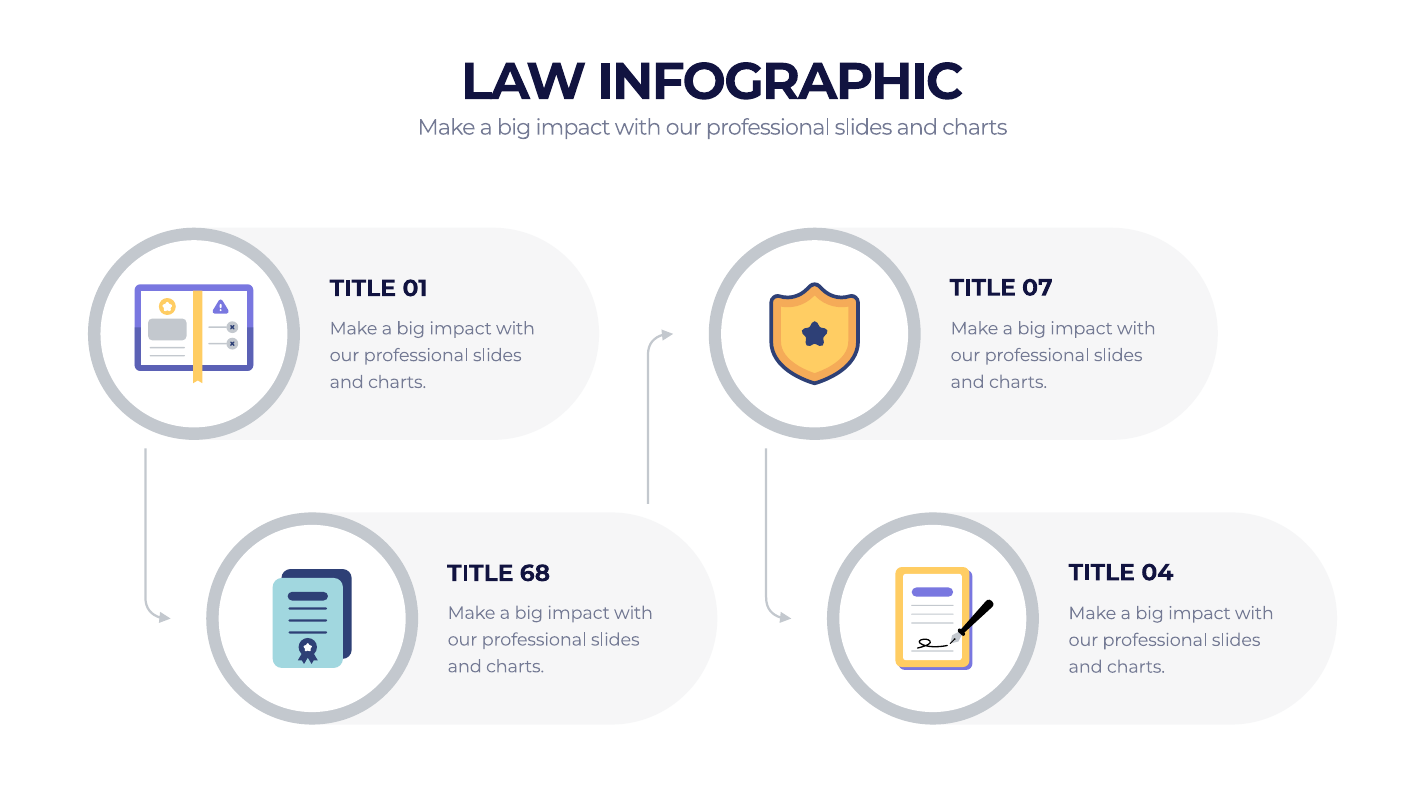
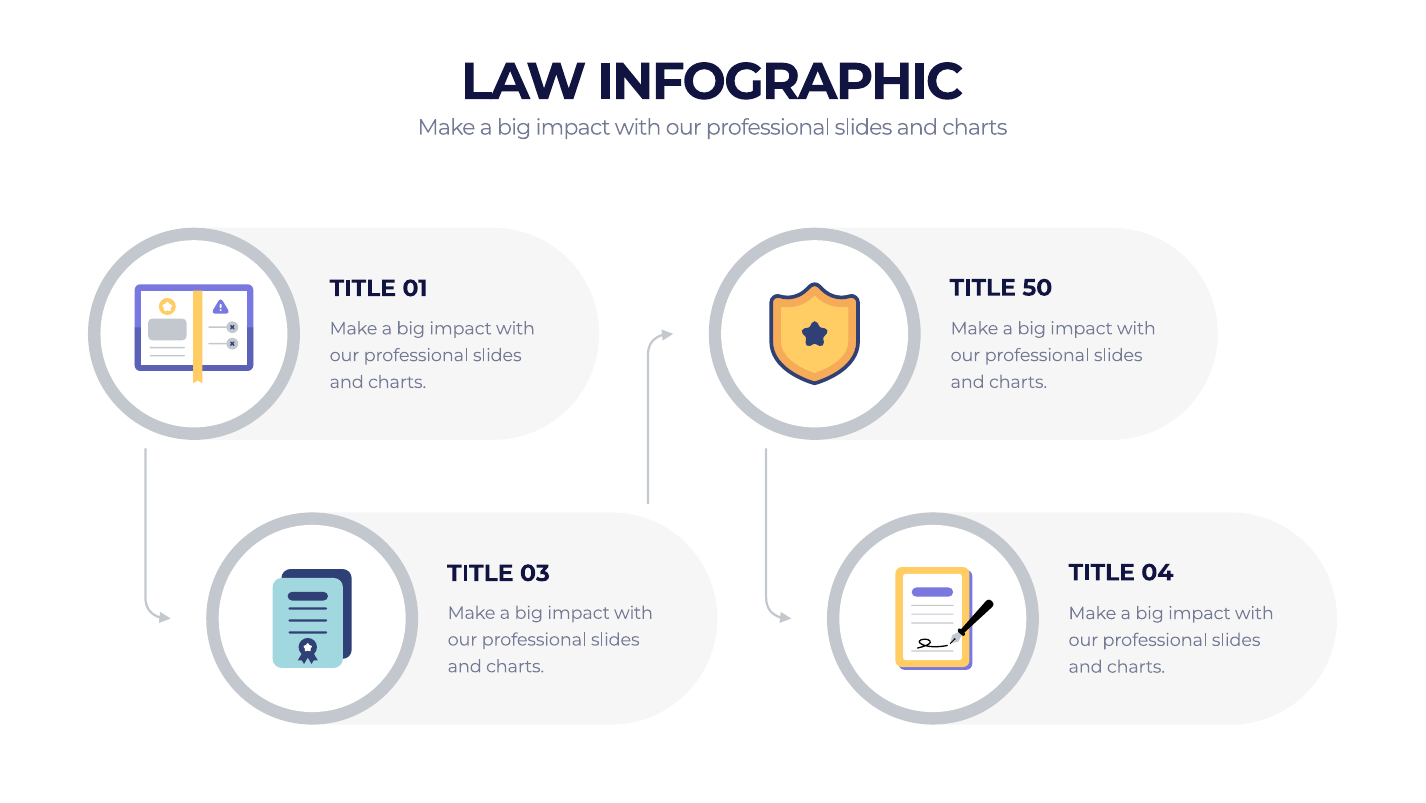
07: 07 -> 50 (1037, 288)
68: 68 -> 03 (535, 573)
